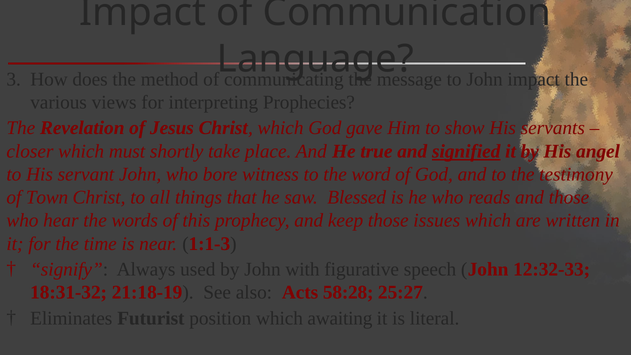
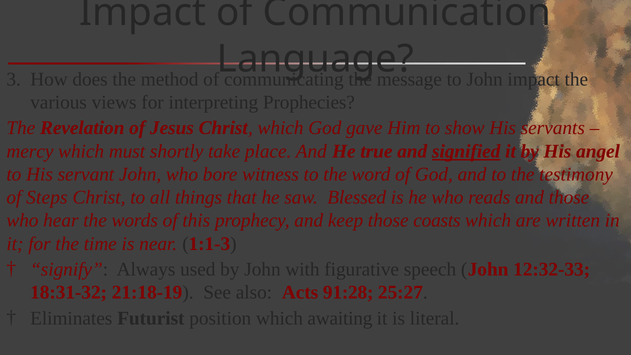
closer: closer -> mercy (30, 151)
Town: Town -> Steps (47, 197)
issues: issues -> coasts (437, 221)
58:28: 58:28 -> 91:28 (348, 293)
